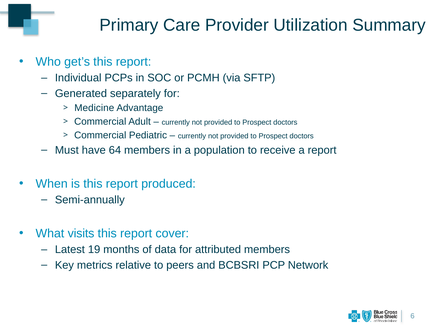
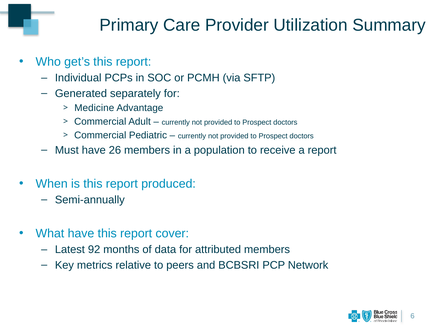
64: 64 -> 26 (115, 150)
What visits: visits -> have (81, 233)
19: 19 -> 92 (94, 249)
